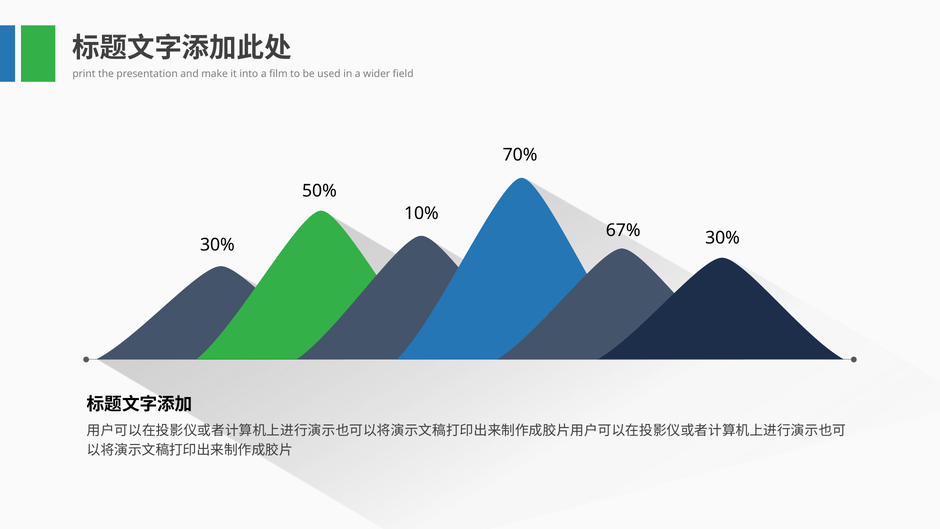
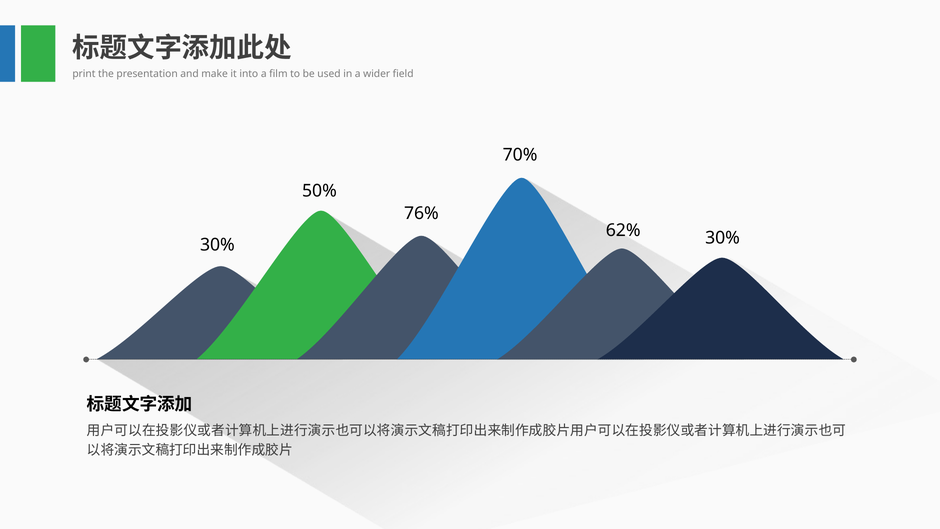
10%: 10% -> 76% (421, 213)
67%: 67% -> 62% (623, 230)
